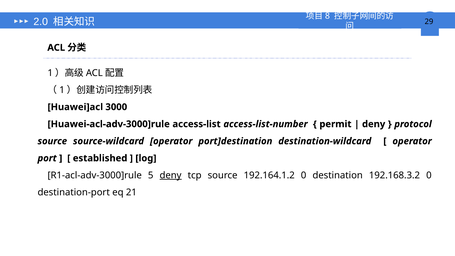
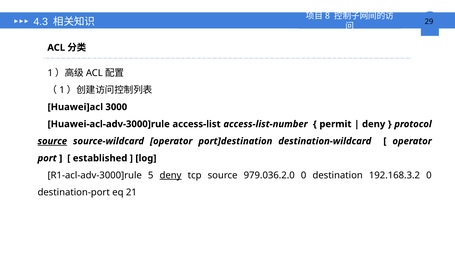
2.0: 2.0 -> 4.3 (41, 22)
source underline: none -> present (52, 141)
192.164.1.2: 192.164.1.2 -> 979.036.2.0 (269, 175)
